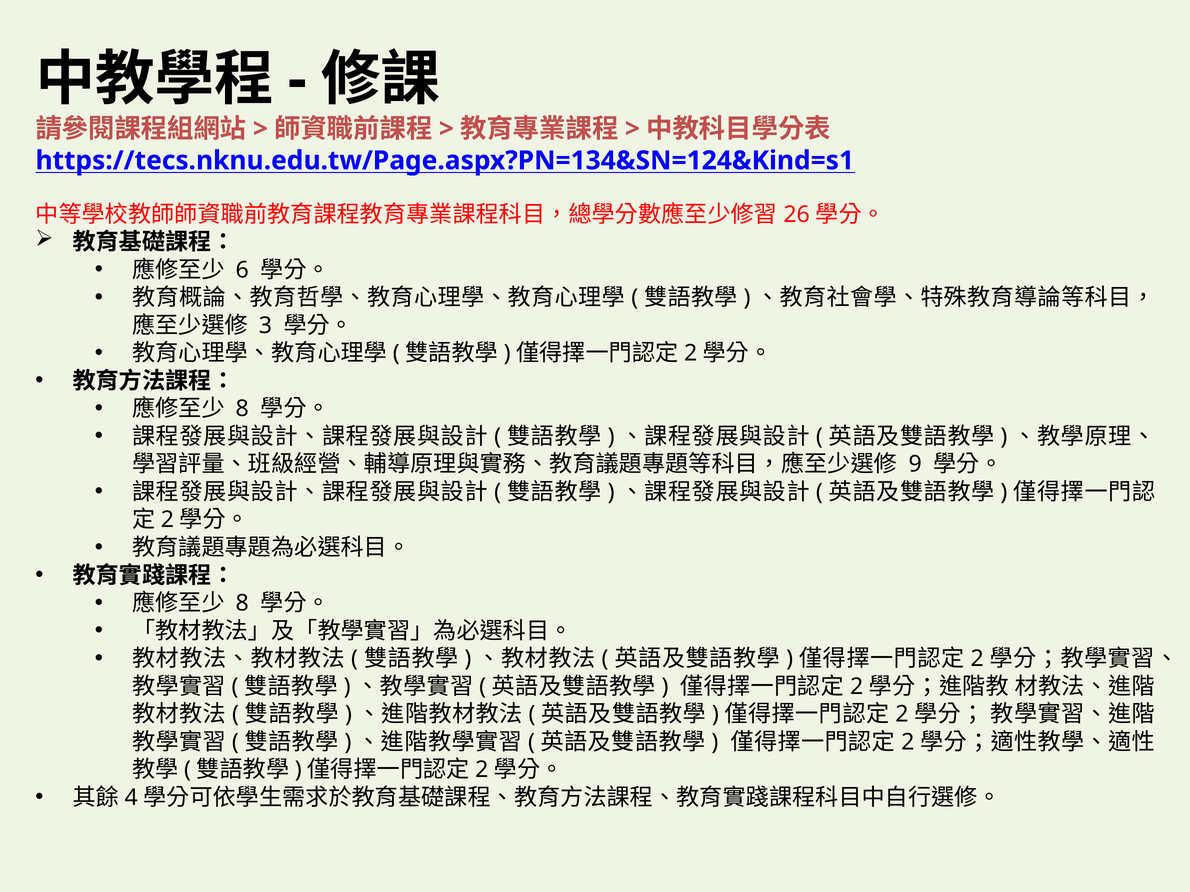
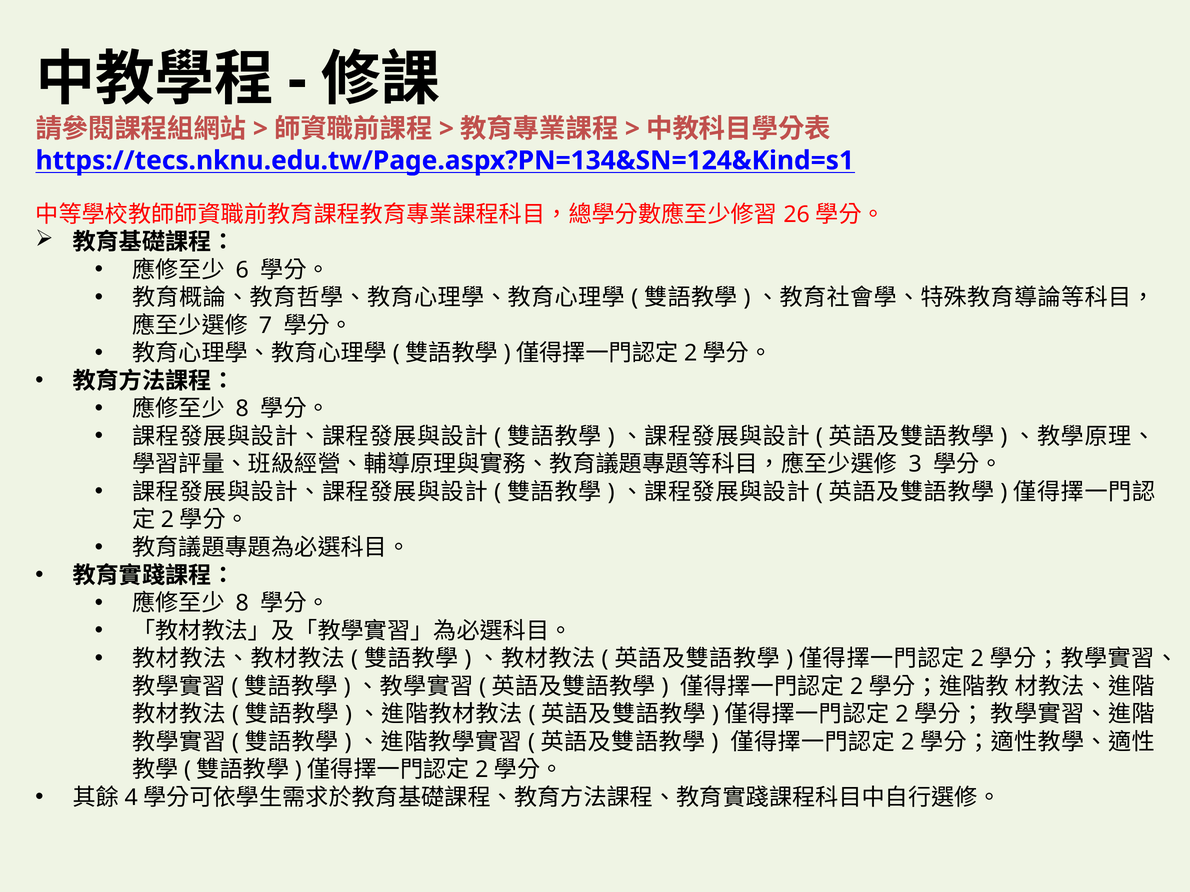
3: 3 -> 7 (265, 326)
9: 9 -> 3 (915, 465)
